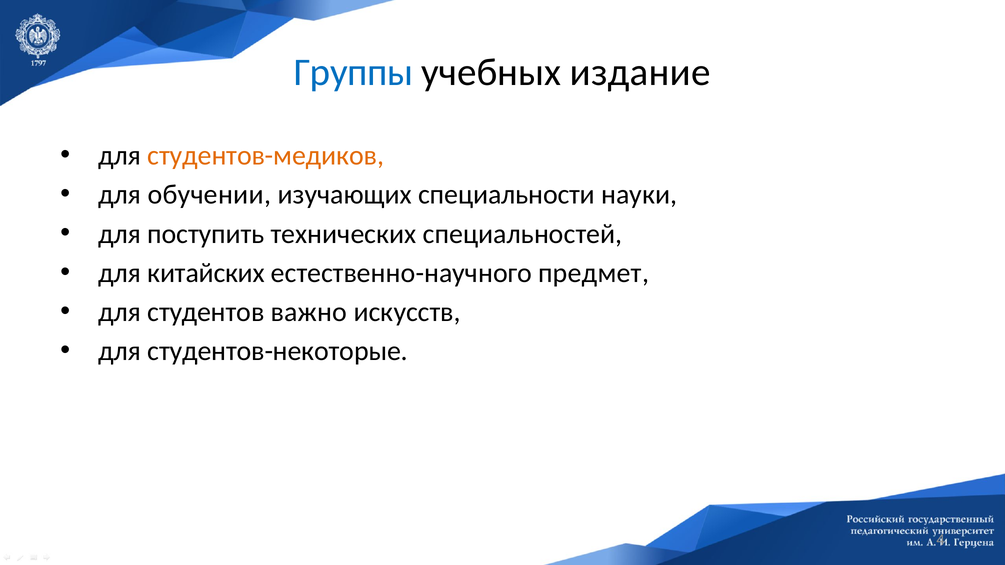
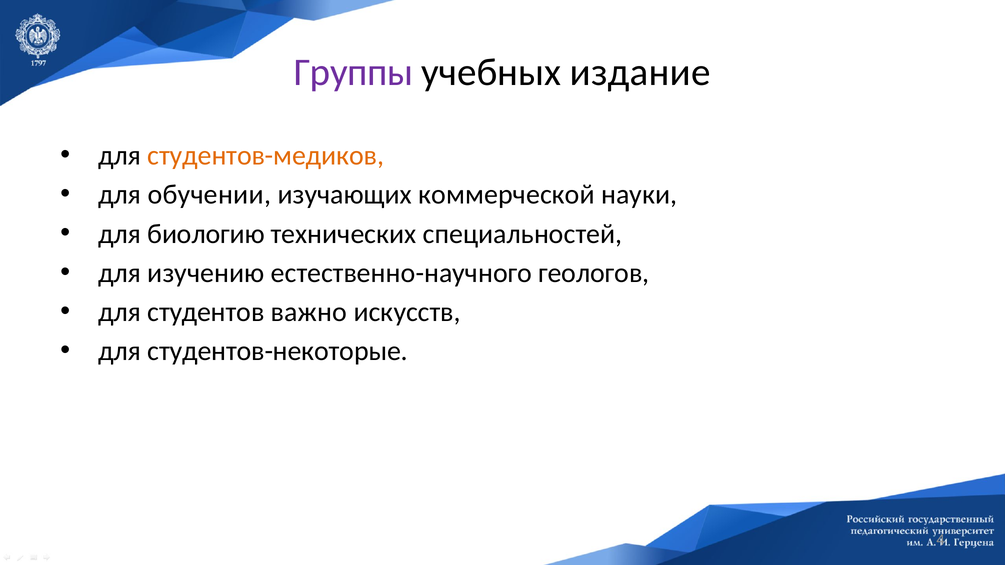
Группы colour: blue -> purple (353, 72)
специальности: специальности -> коммерческой (507, 195)
поступить: поступить -> биологию (206, 234)
китайских: китайских -> изучению (206, 273)
предмет: предмет -> геологов (594, 273)
